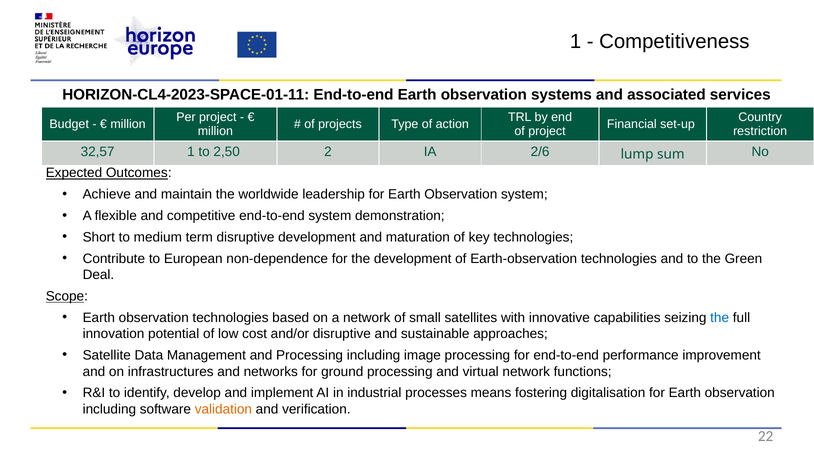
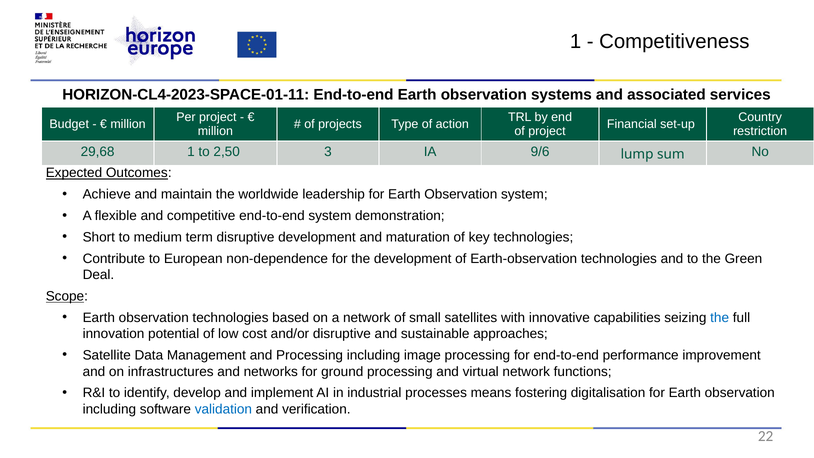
32,57: 32,57 -> 29,68 (98, 152)
2: 2 -> 3 (328, 152)
2/6: 2/6 -> 9/6 (540, 152)
validation colour: orange -> blue (223, 409)
